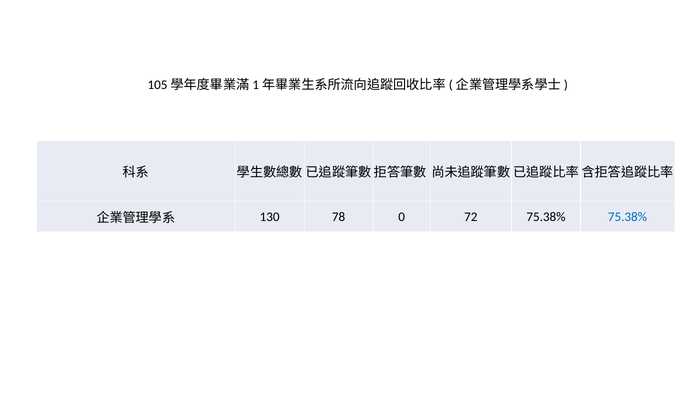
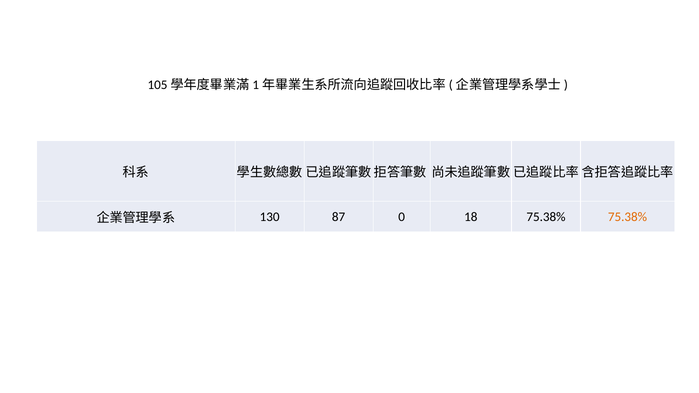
78: 78 -> 87 (339, 217)
72: 72 -> 18 (471, 217)
75.38% colour: blue -> orange (628, 217)
